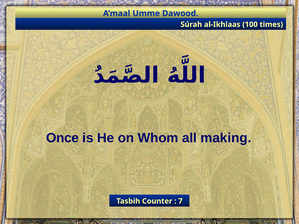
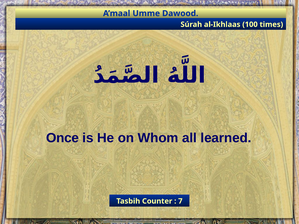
making: making -> learned (226, 138)
